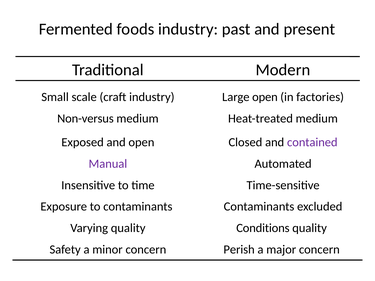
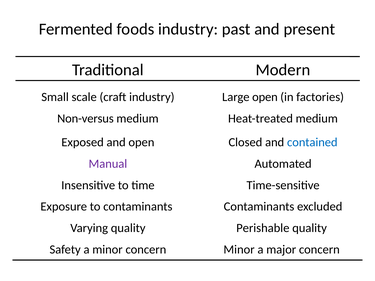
contained colour: purple -> blue (312, 142)
Conditions: Conditions -> Perishable (263, 228)
Perish: Perish -> Minor (239, 250)
